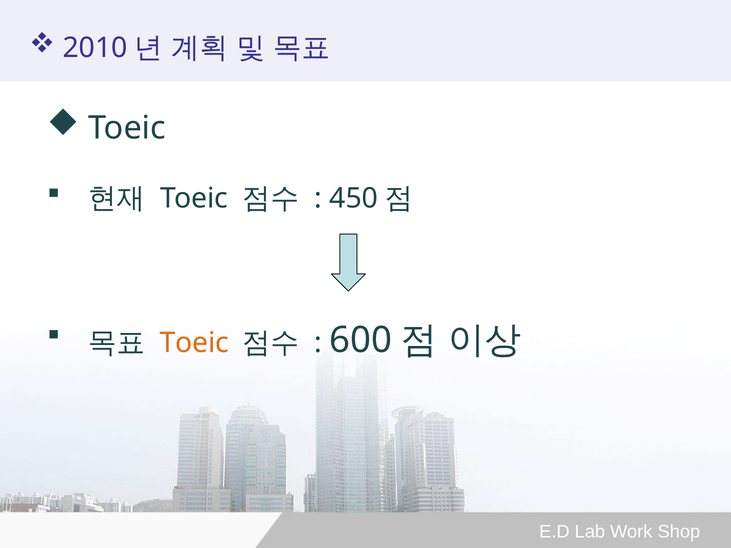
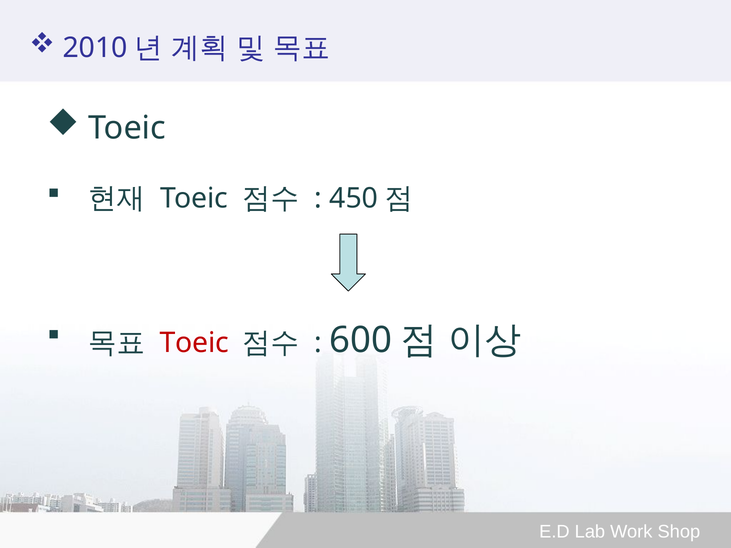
Toeic colour: orange -> red (194, 343)
